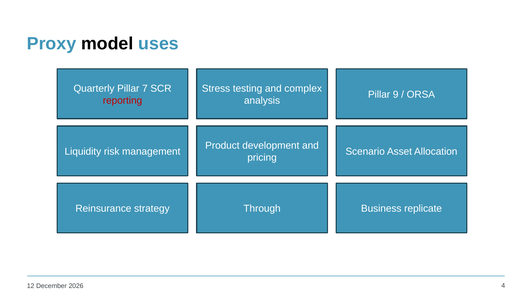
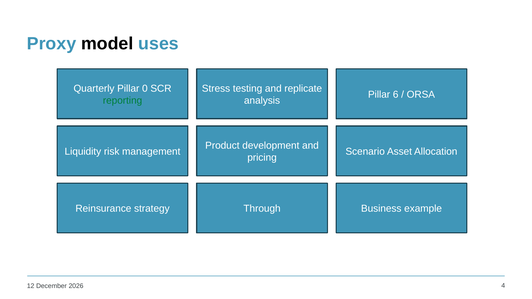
7: 7 -> 0 (145, 89)
complex: complex -> replicate (303, 89)
9: 9 -> 6 (396, 95)
reporting colour: red -> green (123, 101)
replicate: replicate -> example (423, 209)
